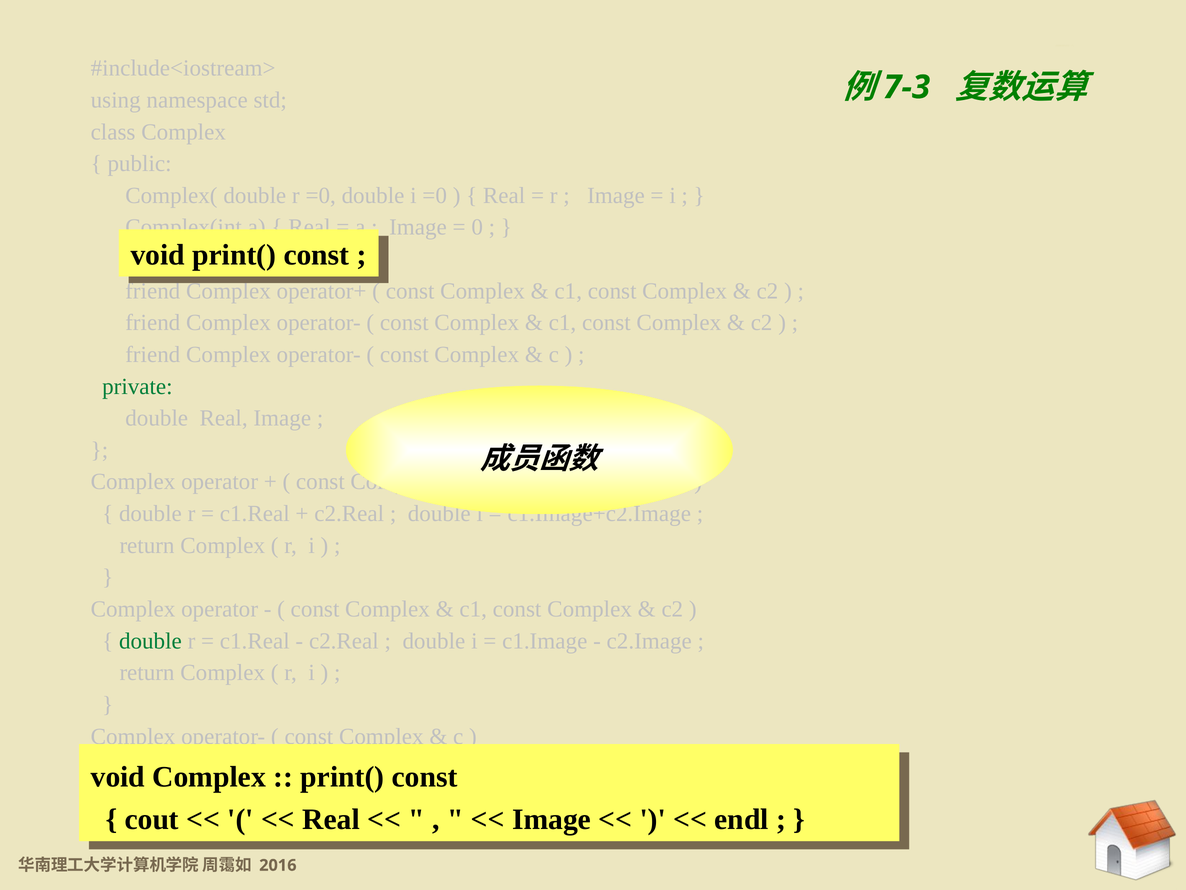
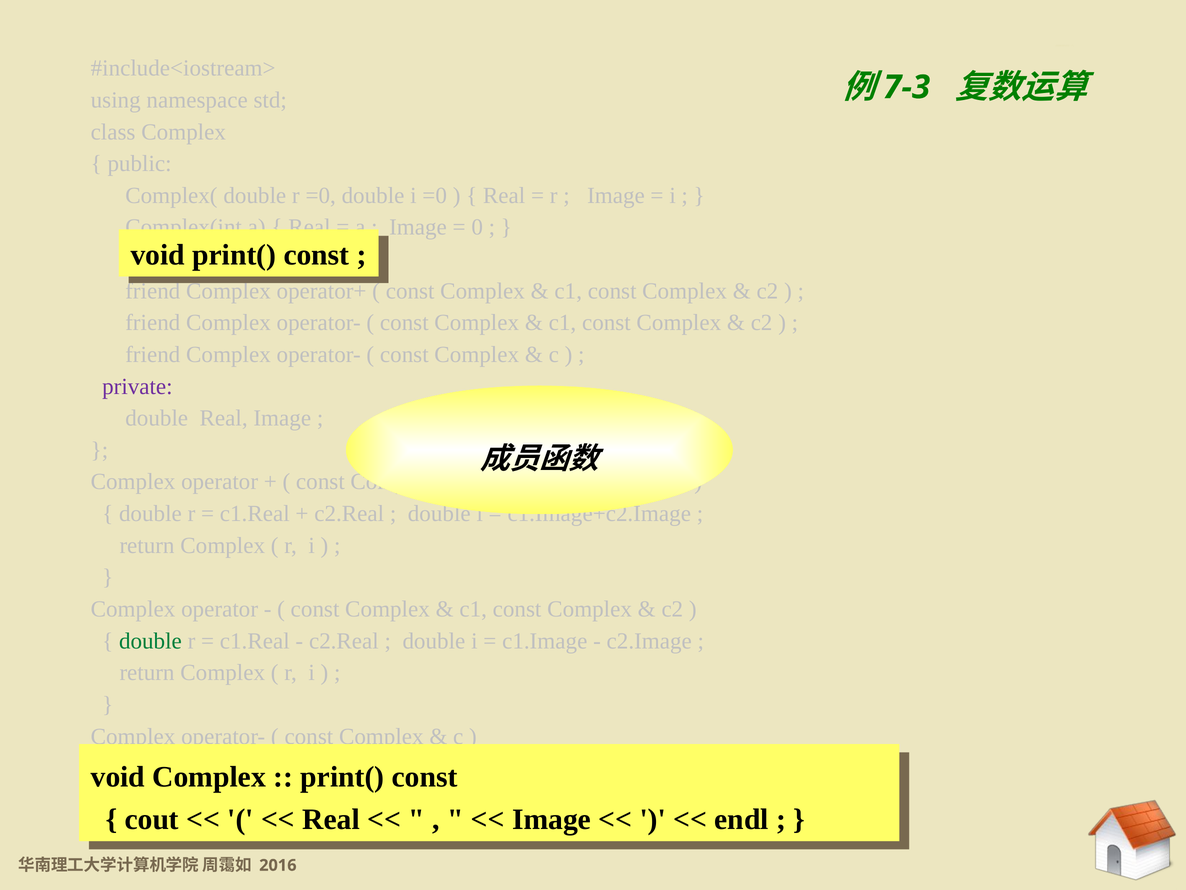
private colour: green -> purple (137, 386)
